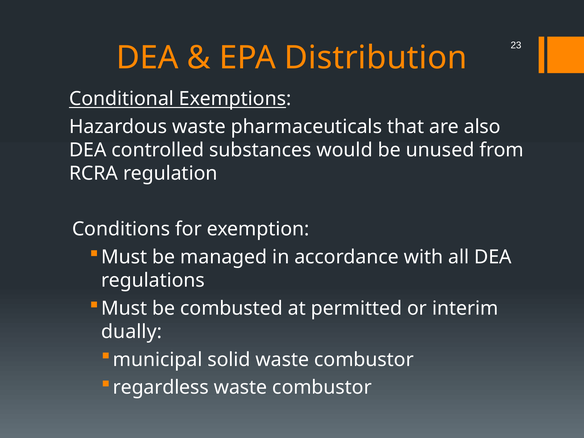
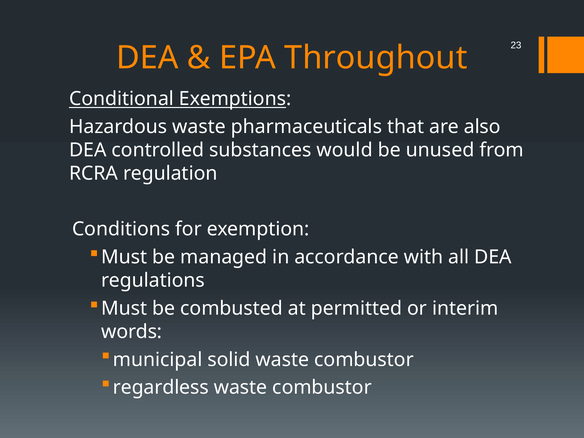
Distribution: Distribution -> Throughout (376, 58)
dually: dually -> words (132, 332)
